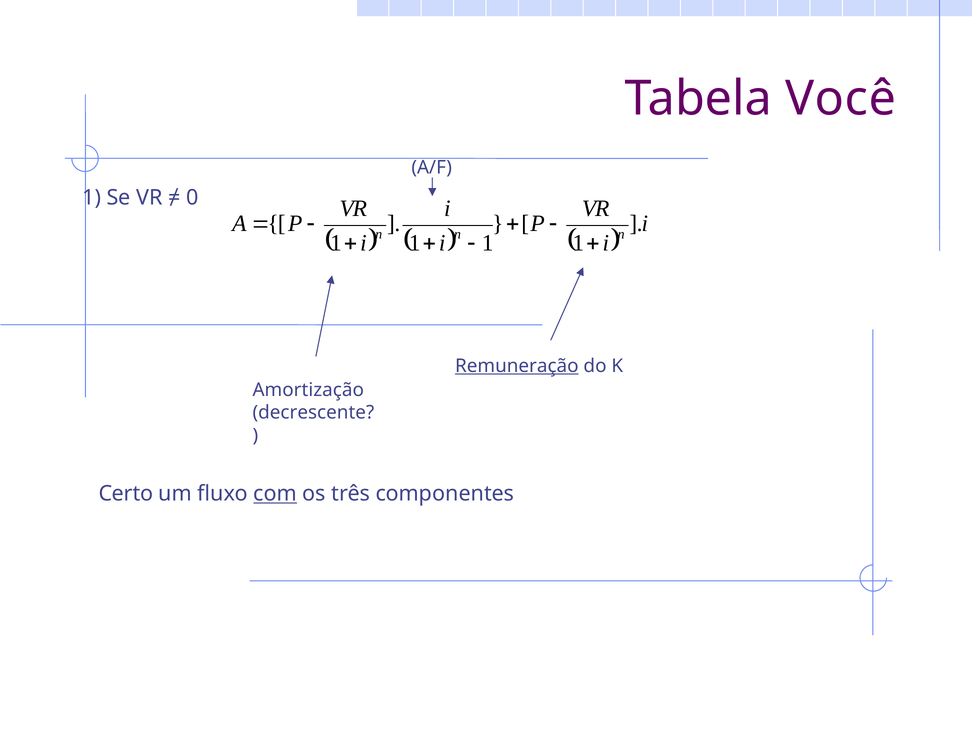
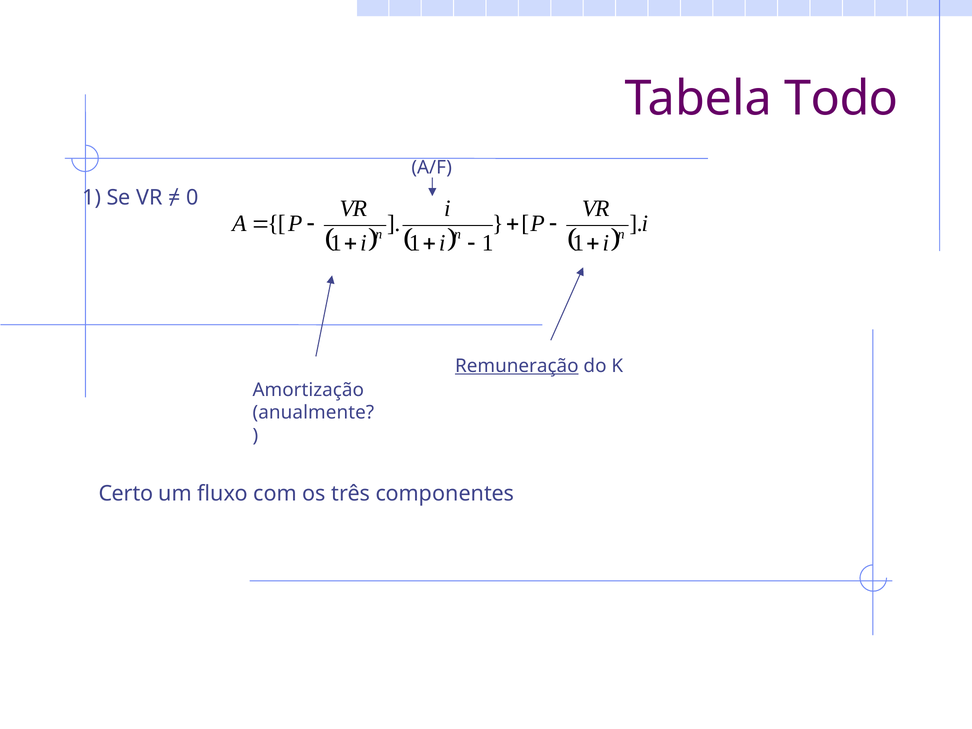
Você: Você -> Todo (841, 99)
decrescente: decrescente -> anualmente (313, 413)
com underline: present -> none (275, 494)
